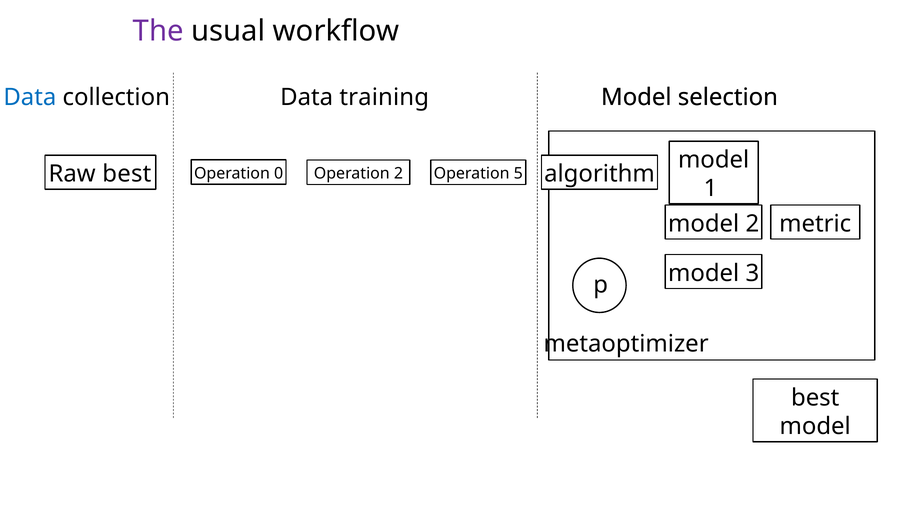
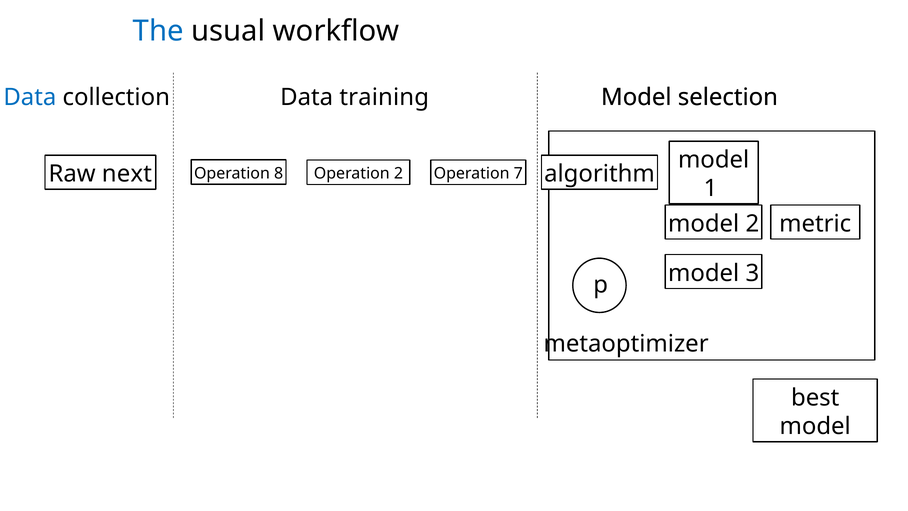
The colour: purple -> blue (158, 31)
Raw best: best -> next (127, 174)
0: 0 -> 8 (279, 173)
5: 5 -> 7 (518, 173)
